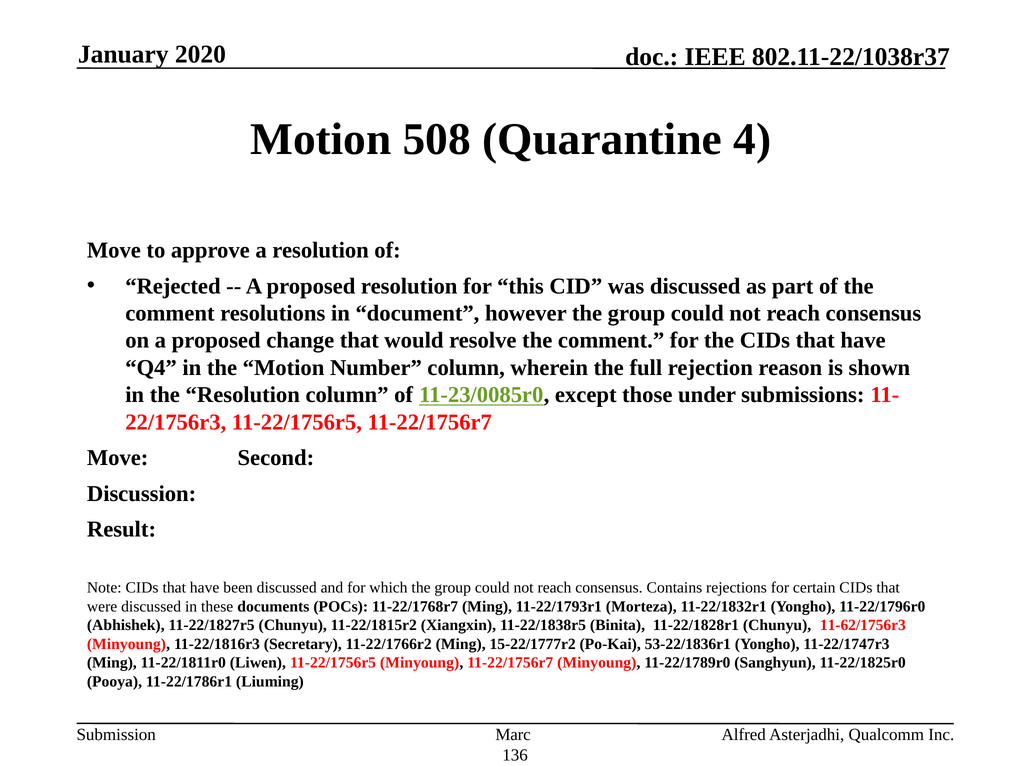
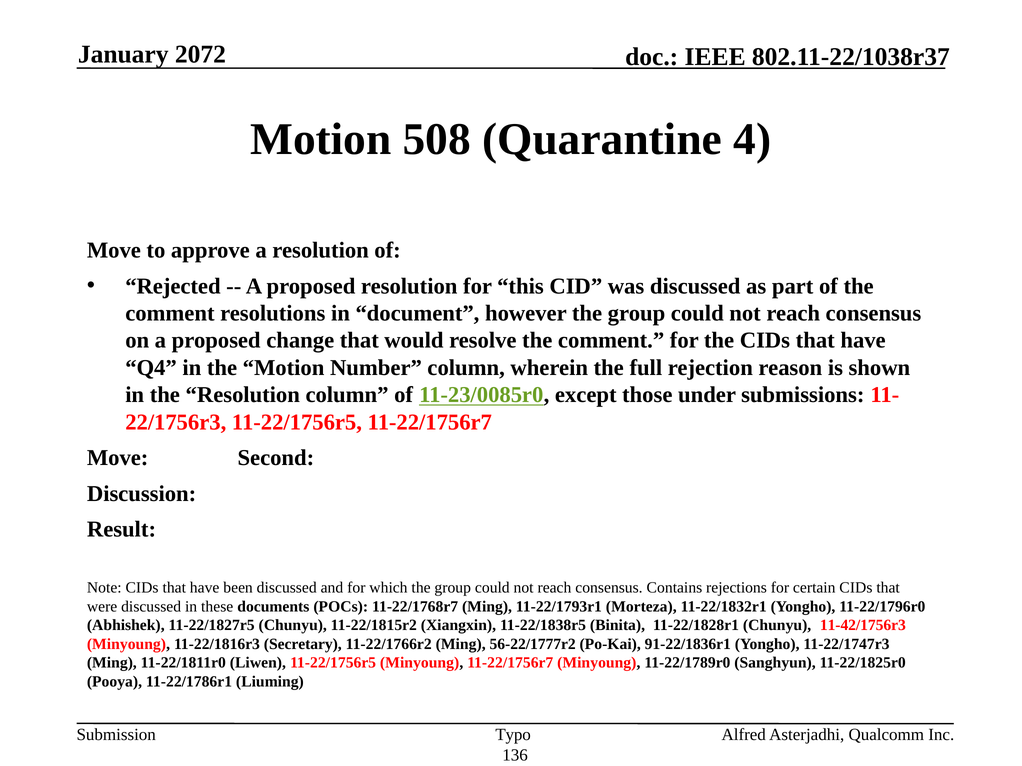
2020: 2020 -> 2072 (200, 54)
11-62/1756r3: 11-62/1756r3 -> 11-42/1756r3 (863, 626)
15-22/1777r2: 15-22/1777r2 -> 56-22/1777r2 (533, 644)
53-22/1836r1: 53-22/1836r1 -> 91-22/1836r1 (688, 644)
Marc: Marc -> Typo (513, 735)
